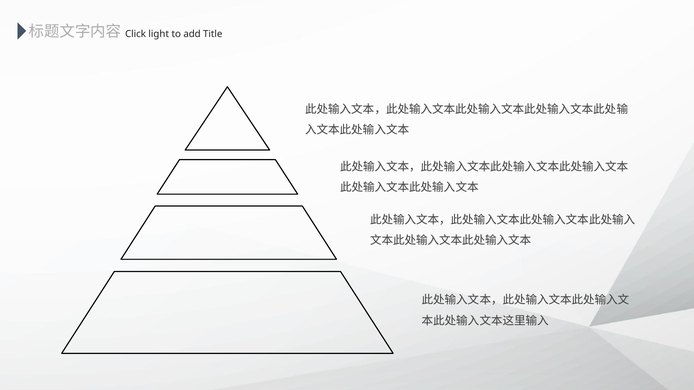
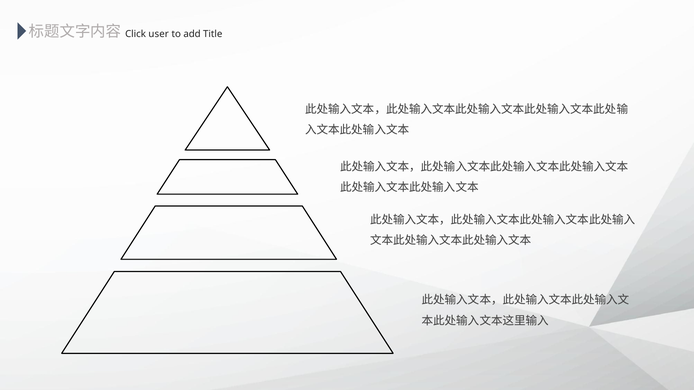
light: light -> user (159, 34)
